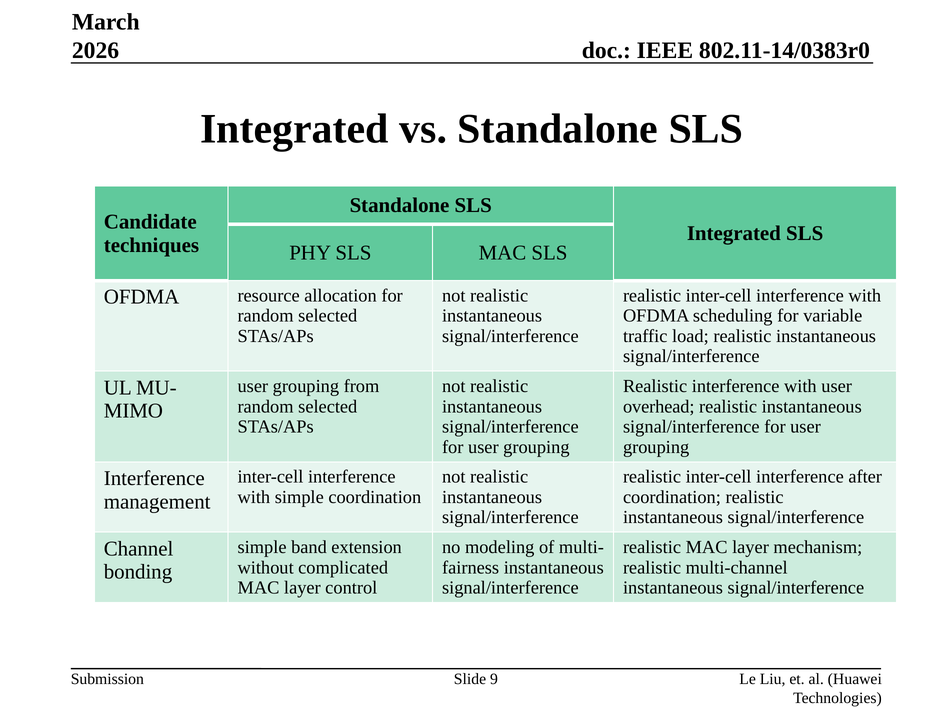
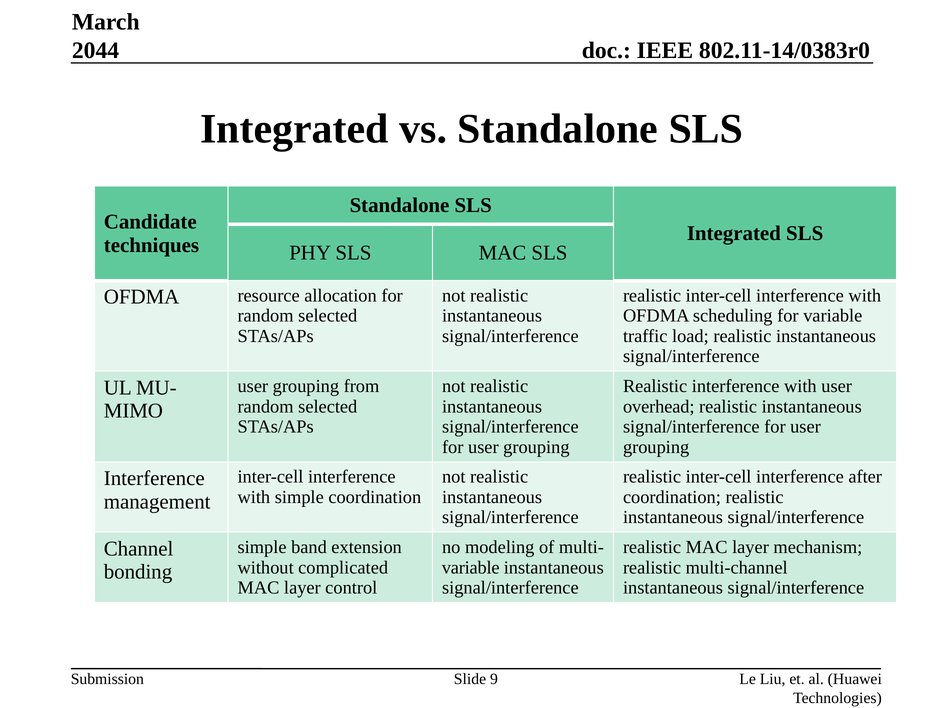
2026: 2026 -> 2044 (96, 51)
fairness: fairness -> variable (471, 567)
